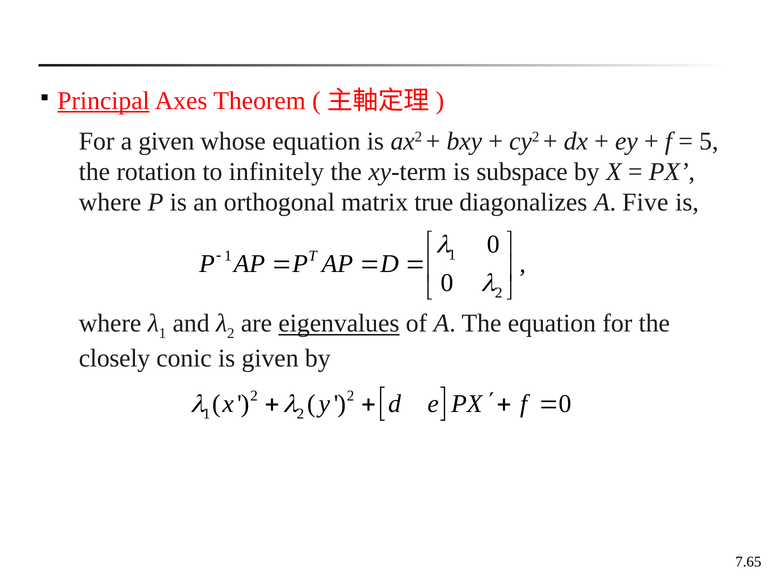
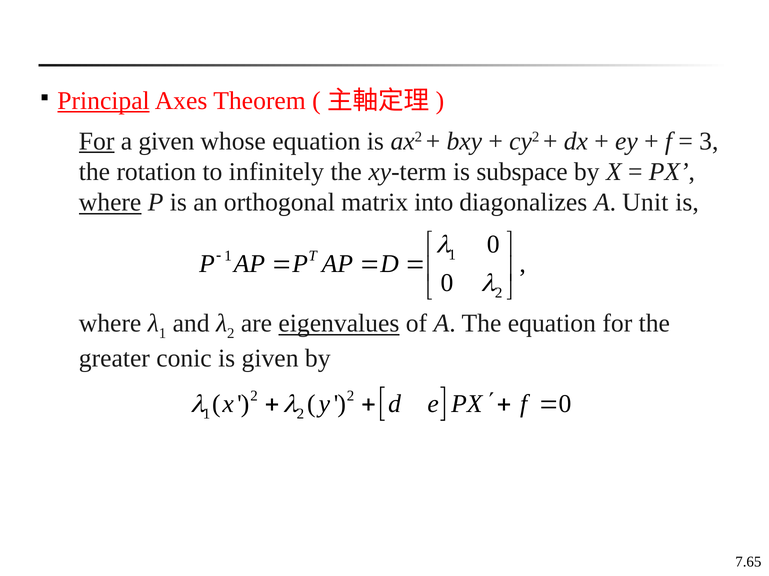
For underline: none -> present (97, 141)
5: 5 -> 3 (709, 141)
where underline: none -> present (110, 203)
true: true -> into (434, 203)
Five: Five -> Unit (645, 203)
closely: closely -> greater (114, 359)
